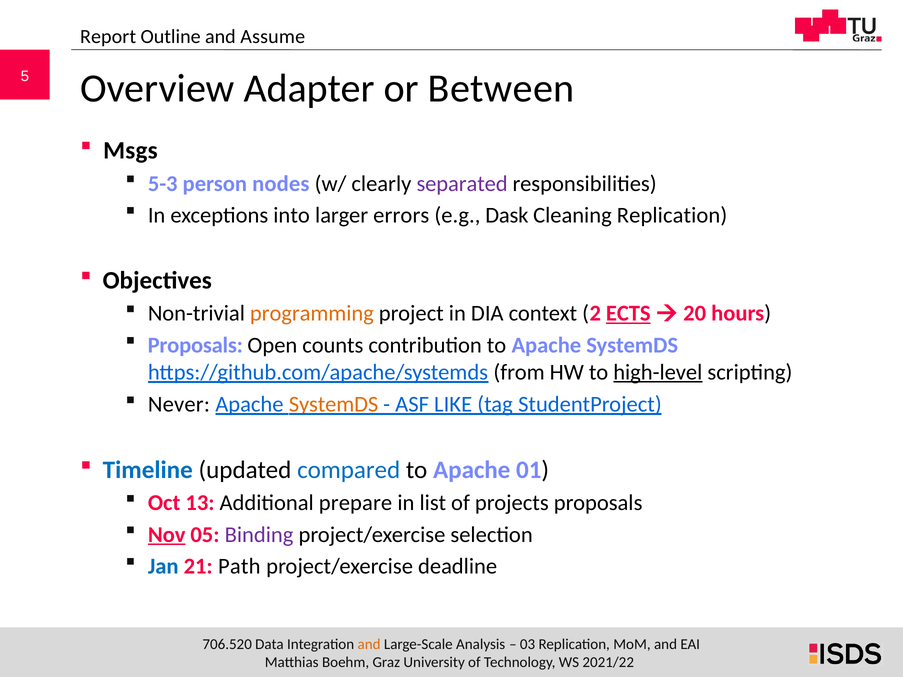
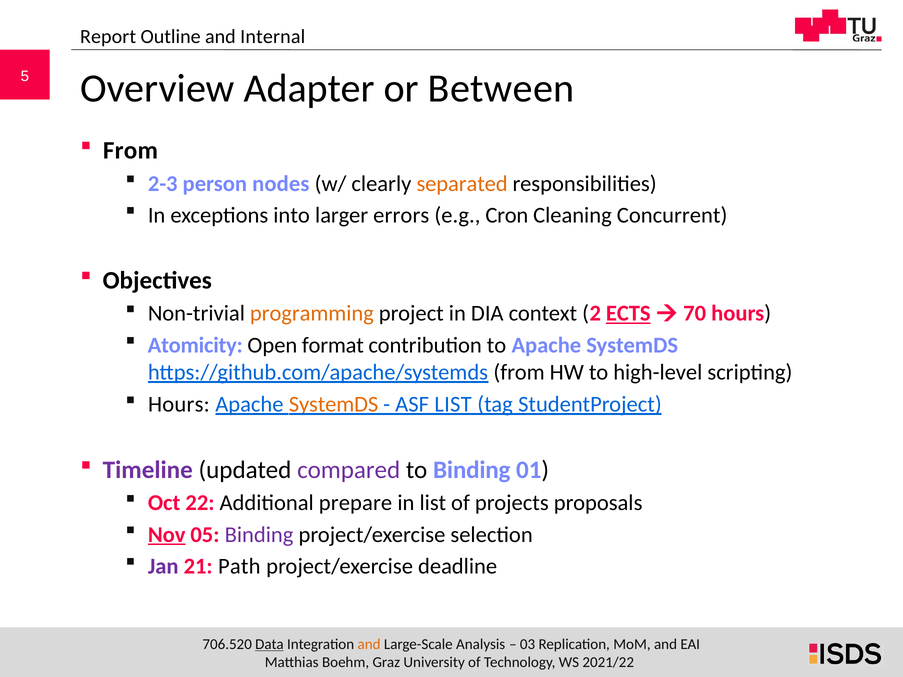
Assume: Assume -> Internal (273, 37)
Msgs: Msgs -> From (130, 151)
5-3: 5-3 -> 2-3 (163, 184)
separated colour: purple -> orange (462, 184)
Dask: Dask -> Cron (507, 215)
Cleaning Replication: Replication -> Concurrent (672, 215)
20: 20 -> 70 (695, 314)
Proposals: Proposals -> Atomicity (195, 345)
counts: counts -> format (333, 345)
high-level underline: present -> none (658, 372)
Never: Never -> Hours (179, 404)
ASF LIKE: LIKE -> LIST (453, 404)
Timeline colour: blue -> purple (148, 470)
compared colour: blue -> purple (349, 470)
Apache: Apache -> Binding (472, 470)
13: 13 -> 22 (200, 503)
Jan colour: blue -> purple (163, 566)
Data underline: none -> present (269, 645)
